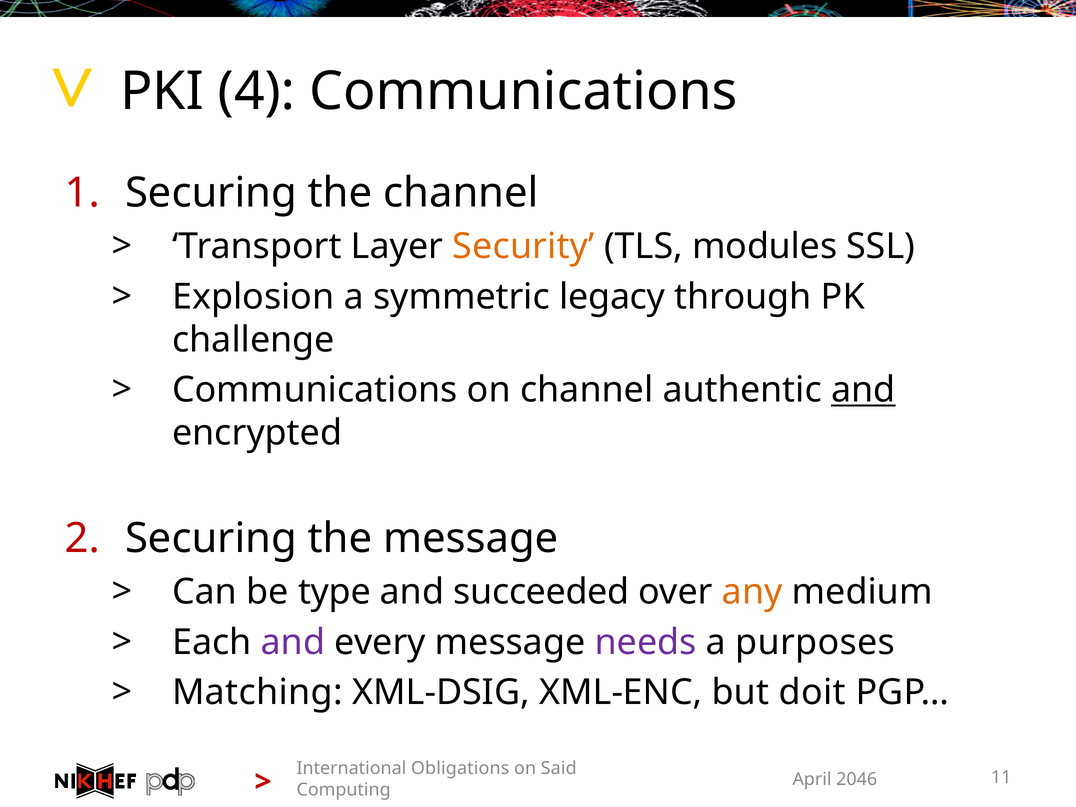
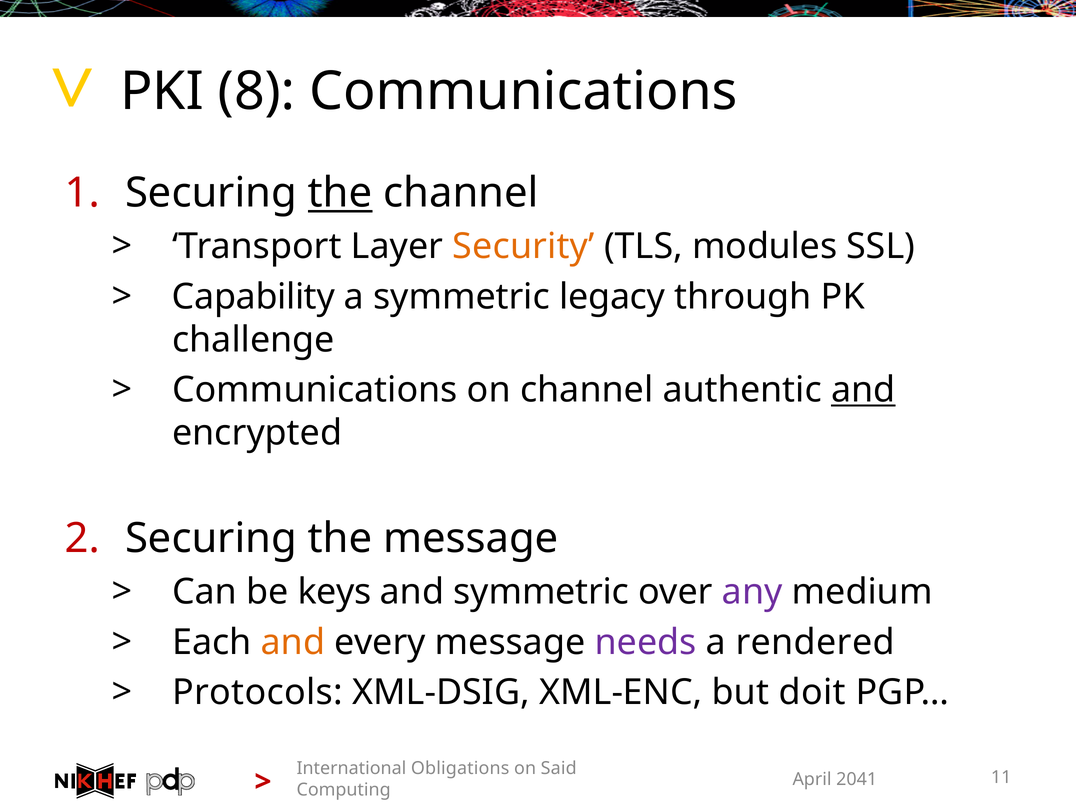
4: 4 -> 8 (257, 91)
the underline: none -> present (340, 193)
Explosion: Explosion -> Capability (253, 297)
type: type -> keys (334, 592)
and succeeded: succeeded -> symmetric (541, 592)
any colour: orange -> purple (752, 592)
and colour: purple -> orange (293, 642)
purposes: purposes -> rendered (815, 642)
Matching: Matching -> Protocols (257, 692)
2046: 2046 -> 2041 (857, 779)
